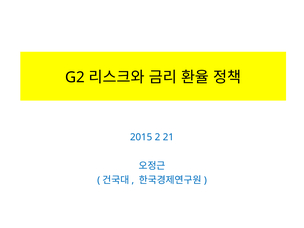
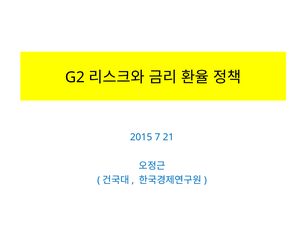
2: 2 -> 7 (157, 137)
